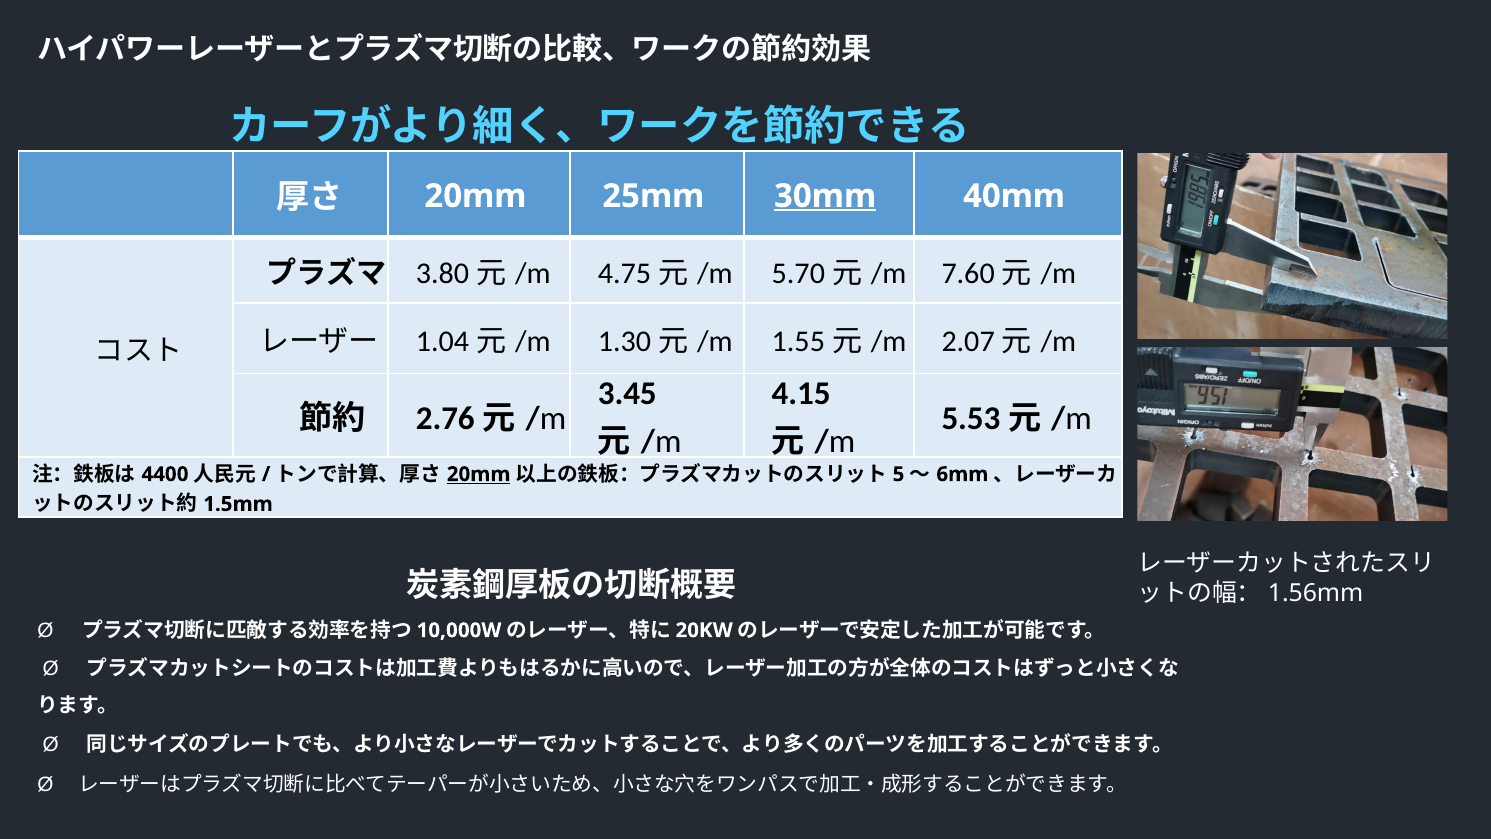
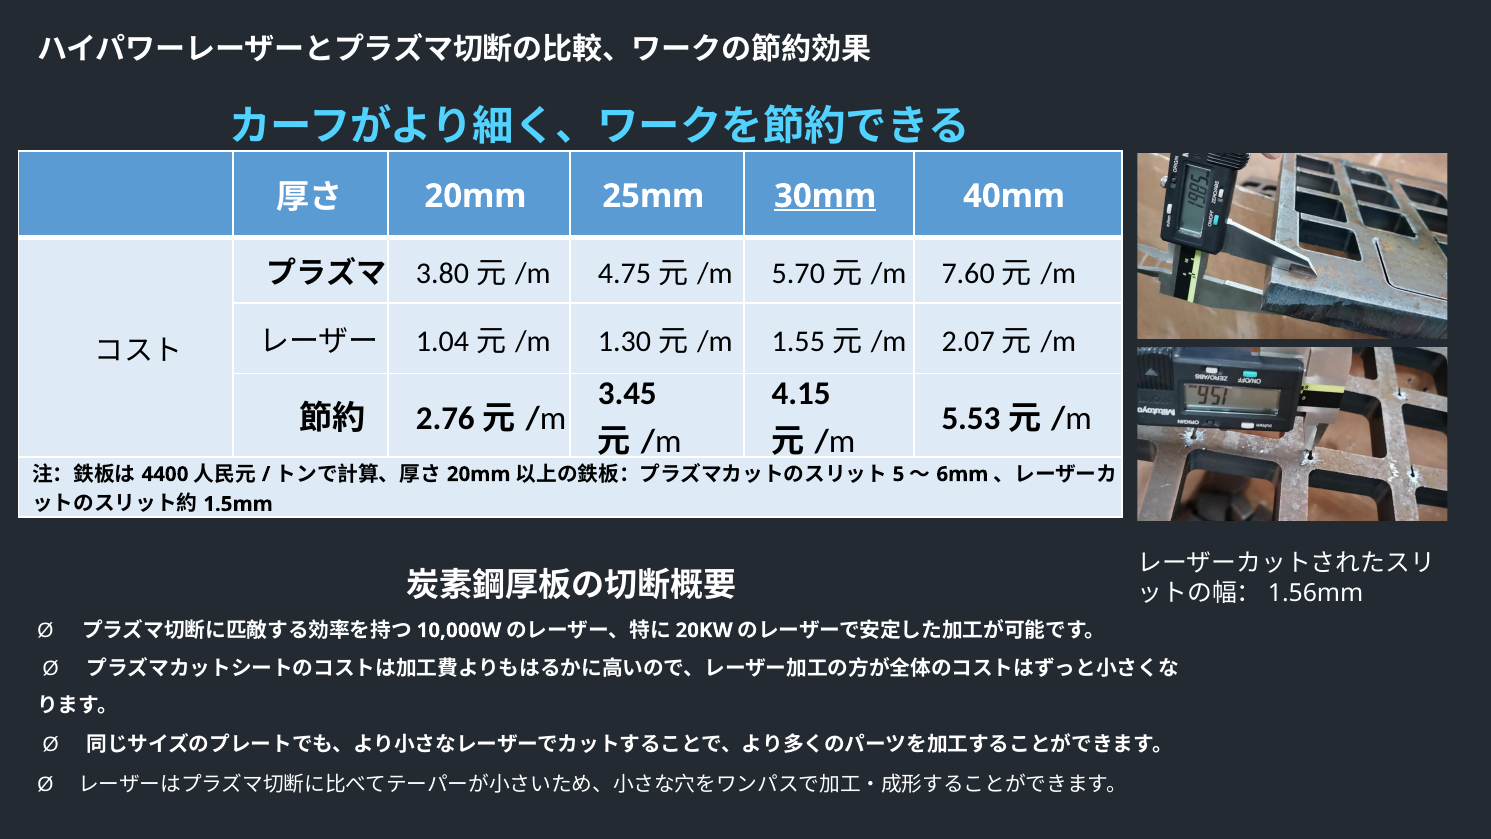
20mm underline: present -> none (479, 474)
